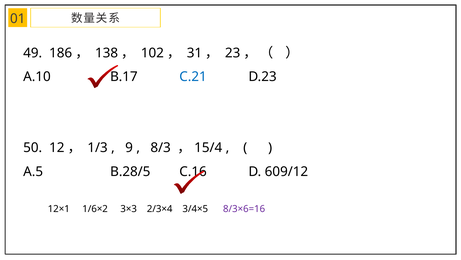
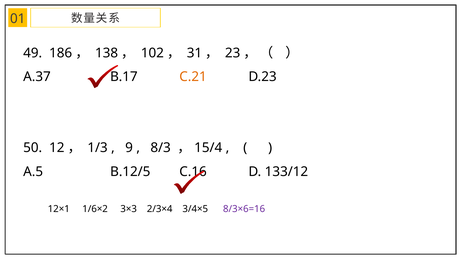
A.10: A.10 -> A.37 (37, 76)
C.21 colour: blue -> orange (193, 76)
B.28/5: B.28/5 -> B.12/5 (130, 171)
609/12: 609/12 -> 133/12 (286, 171)
